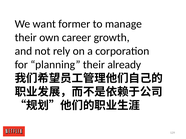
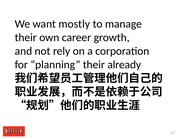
former: former -> mostly (74, 24)
